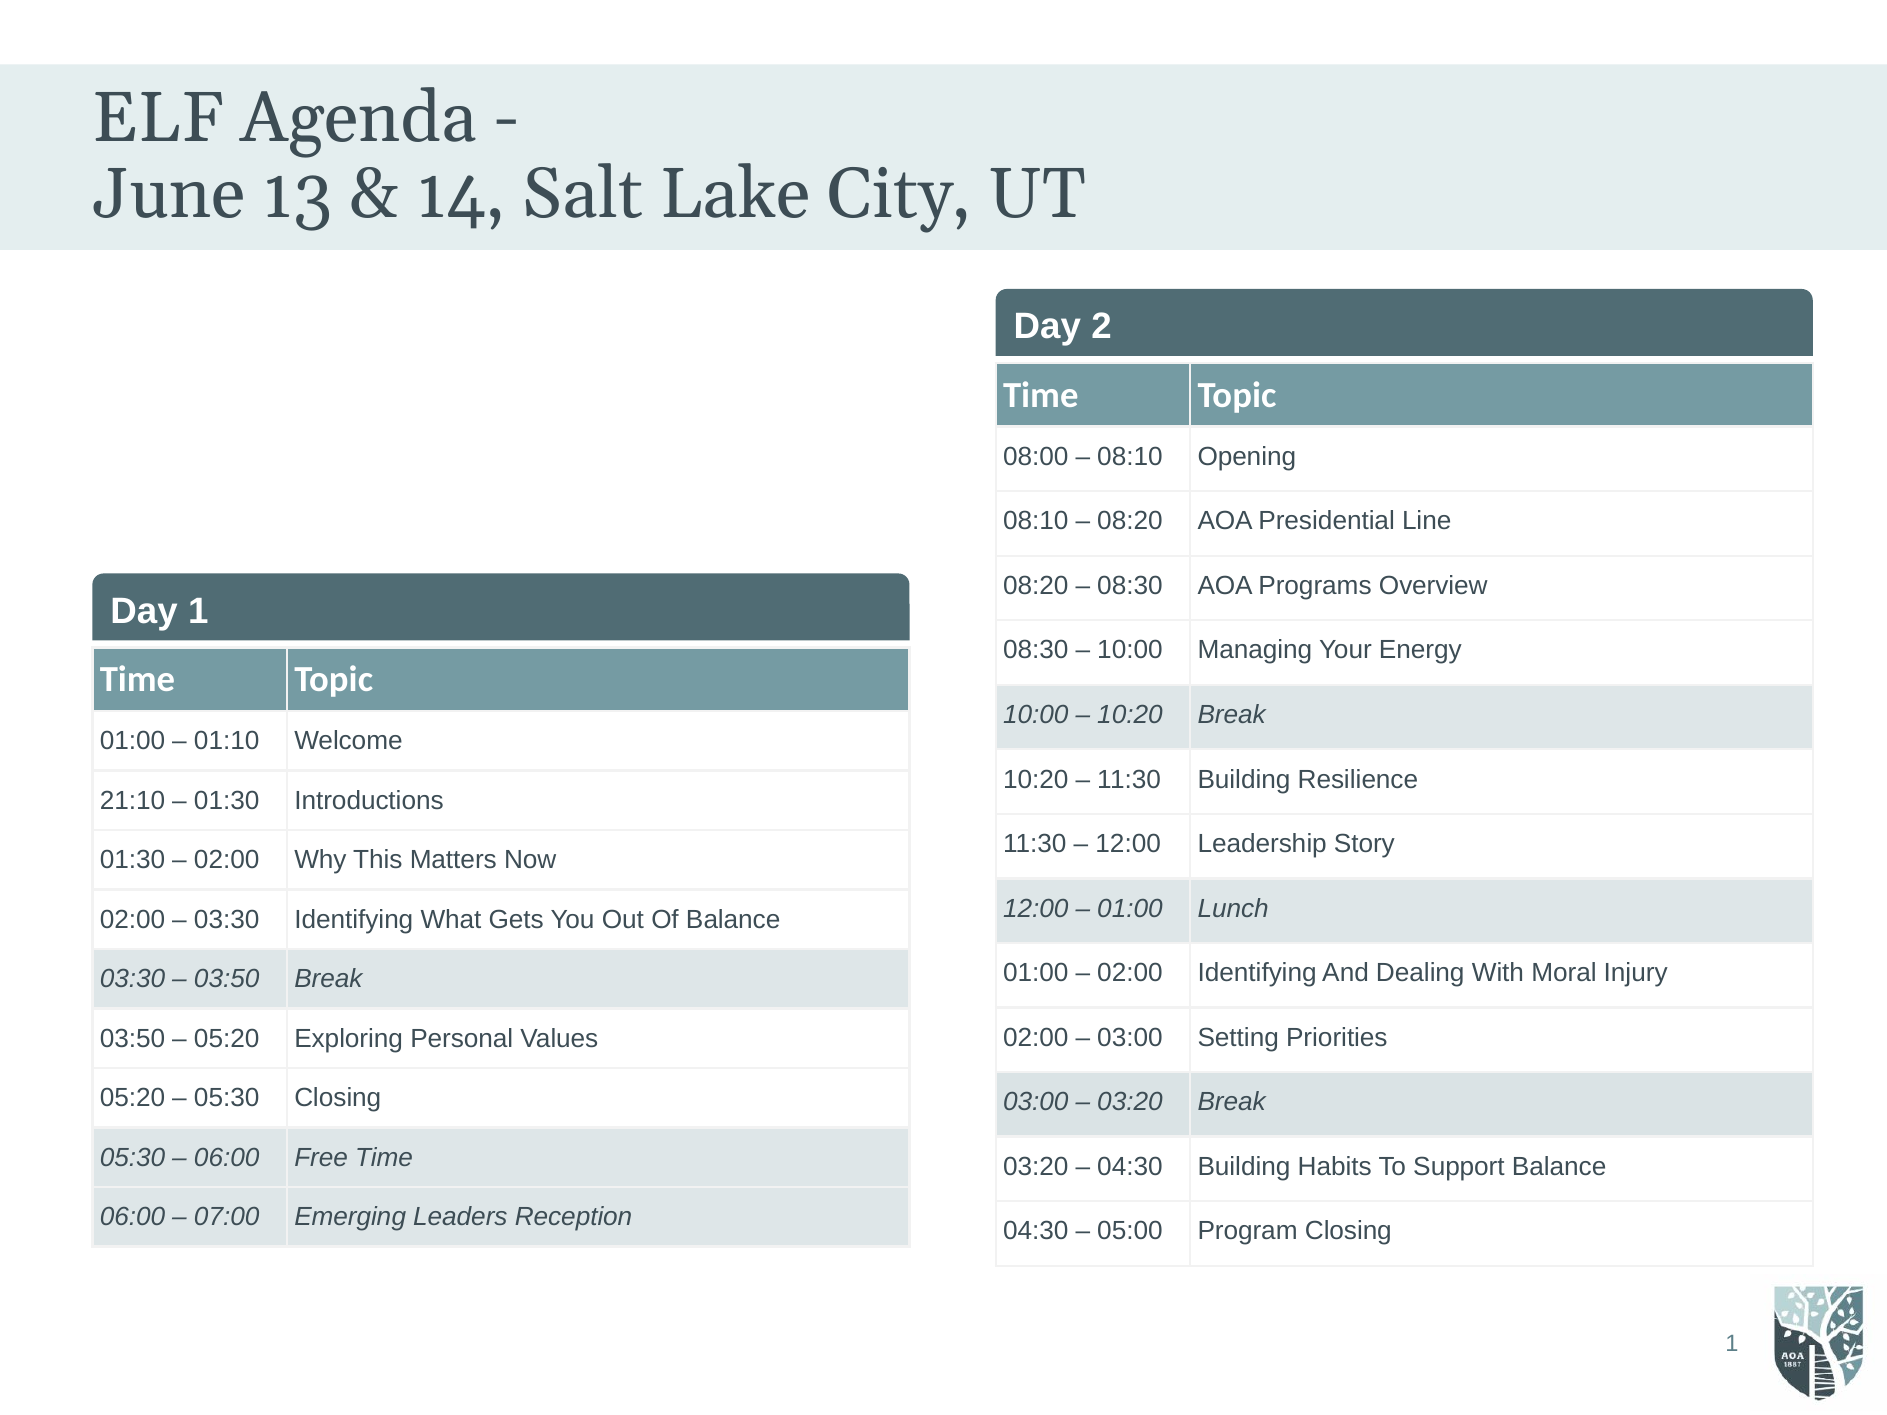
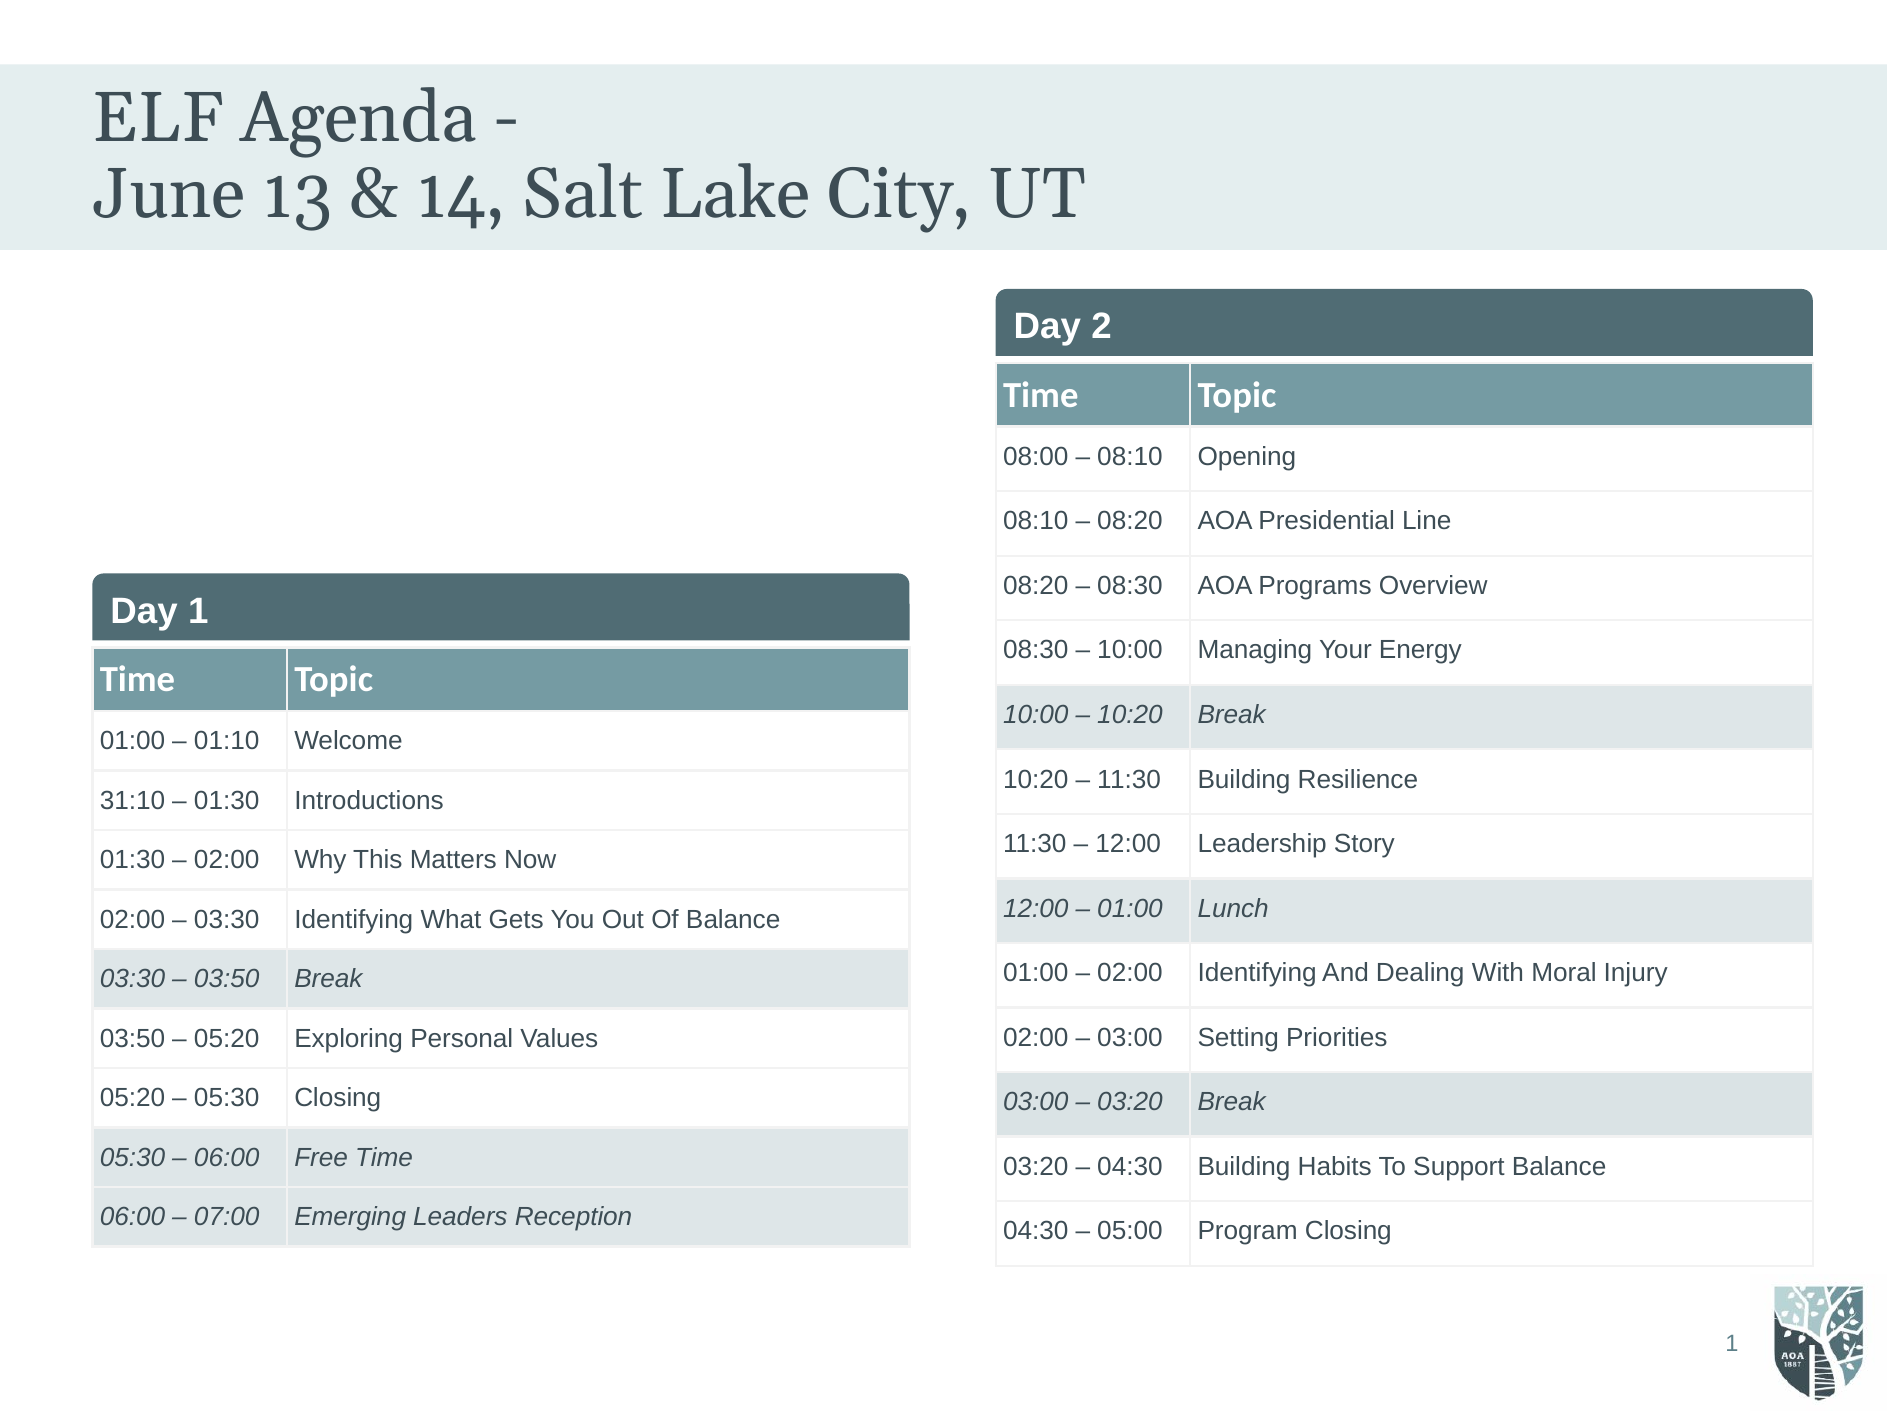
21:10: 21:10 -> 31:10 (133, 801)
